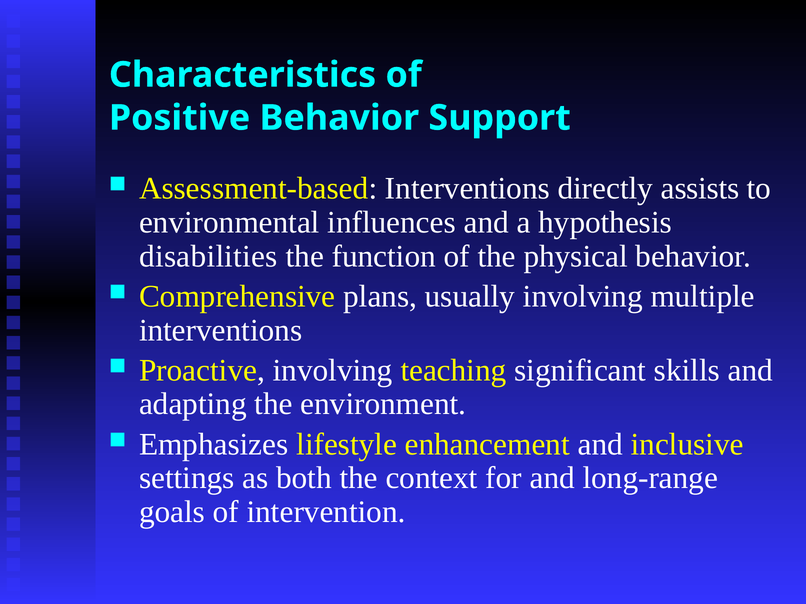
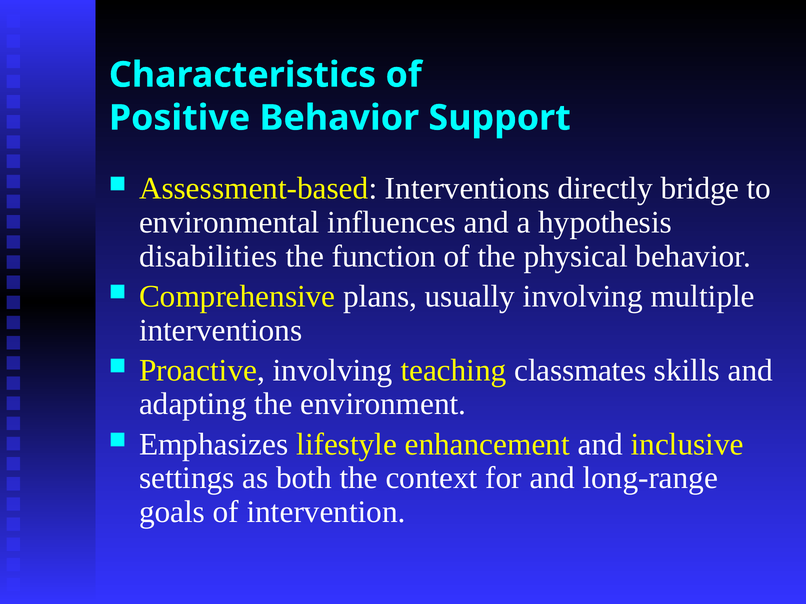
assists: assists -> bridge (700, 189)
significant: significant -> classmates (580, 371)
